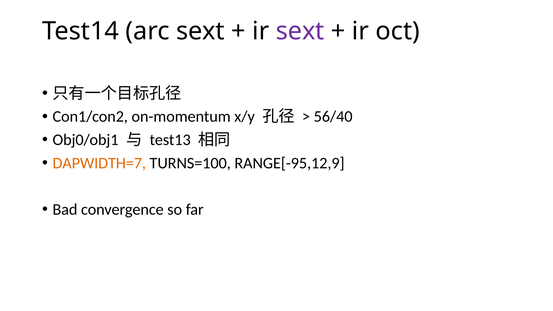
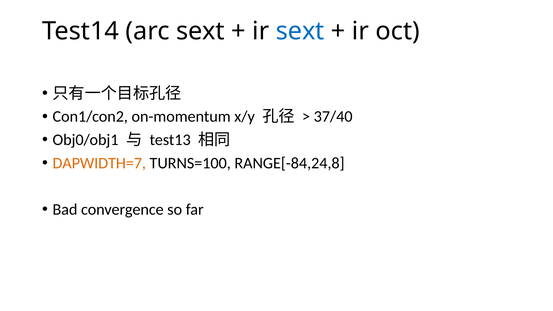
sext colour: purple -> blue (300, 31)
56/40: 56/40 -> 37/40 (333, 117)
RANGE[-95,12,9: RANGE[-95,12,9 -> RANGE[-84,24,8 (290, 163)
